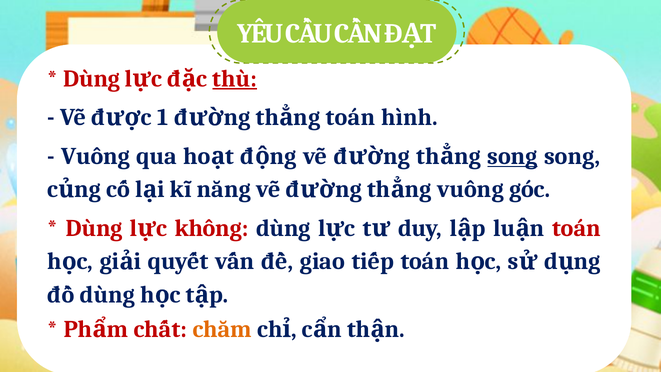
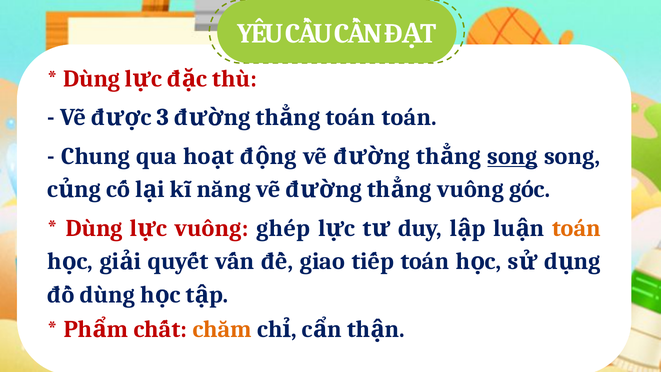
thù underline: present -> none (235, 79)
1: 1 -> 3 (163, 117)
hình: hình -> toán (409, 117)
Vuông: Vuông -> Chung (96, 156)
không: không -> vuông (212, 228)
dùng: dùng -> ghép (283, 228)
toán colour: red -> orange (576, 228)
